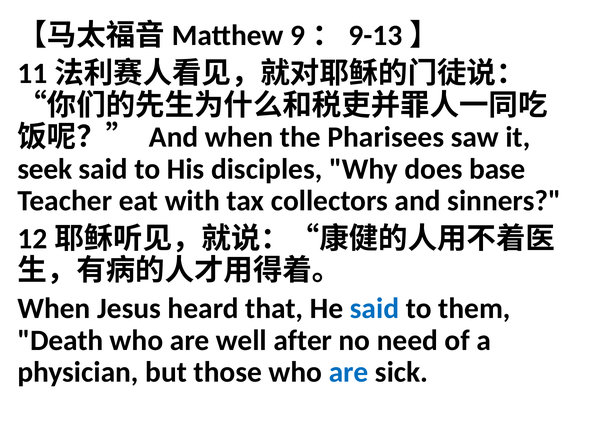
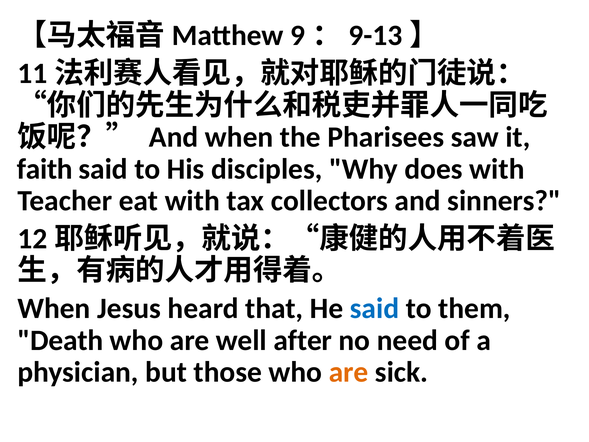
seek: seek -> faith (45, 169)
does base: base -> with (497, 169)
are colour: blue -> orange (349, 372)
